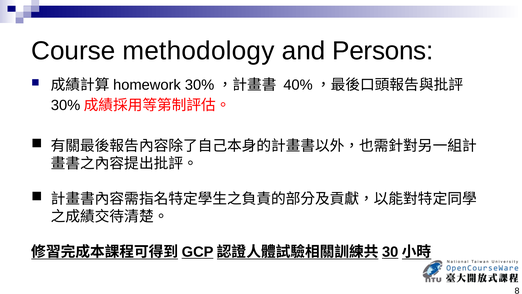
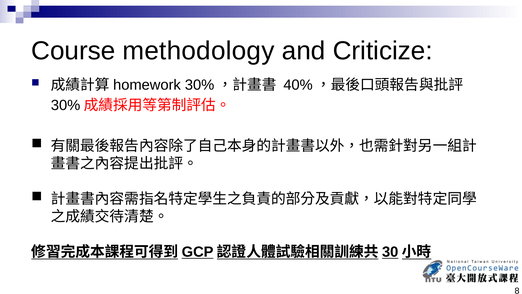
Persons: Persons -> Criticize (383, 51)
